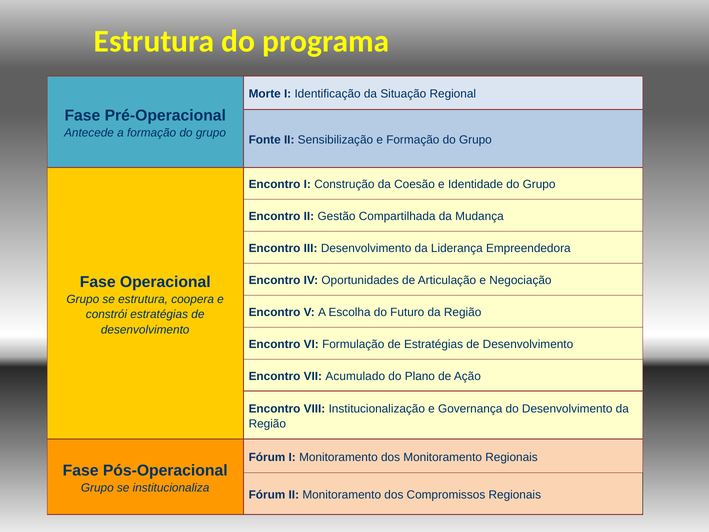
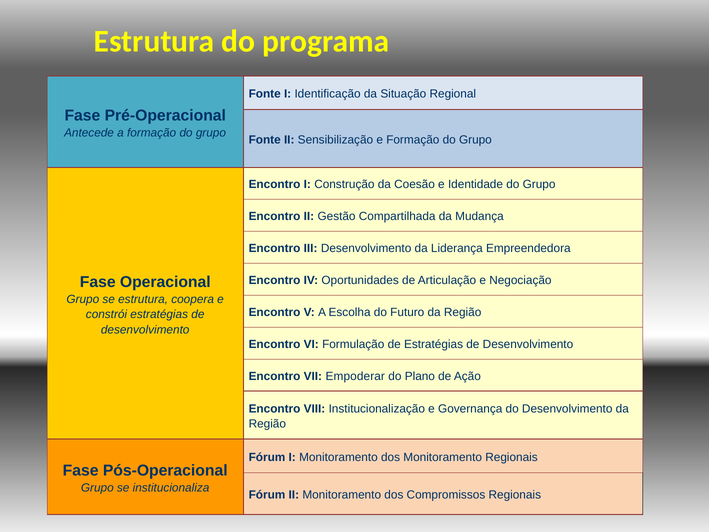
Morte: Morte -> Fonte (265, 94)
Acumulado: Acumulado -> Empoderar (355, 376)
